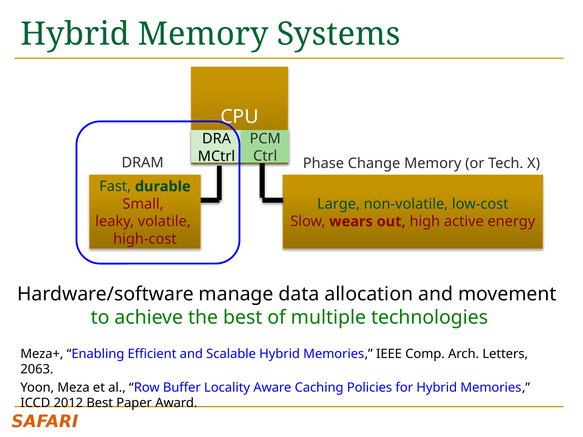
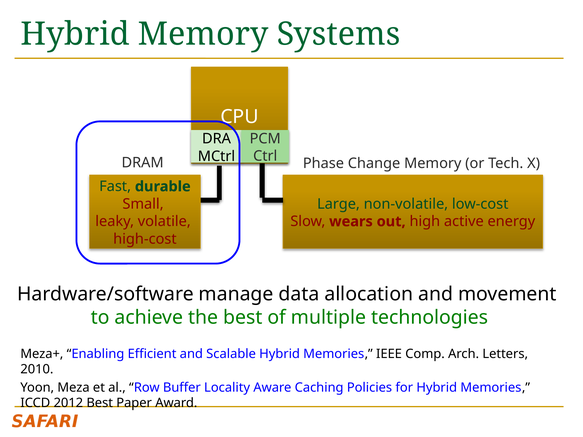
2063: 2063 -> 2010 (37, 370)
